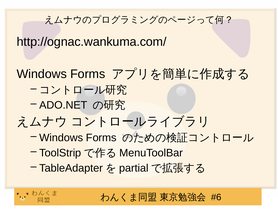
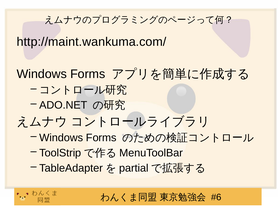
http://ognac.wankuma.com/: http://ognac.wankuma.com/ -> http://maint.wankuma.com/ (91, 42)
